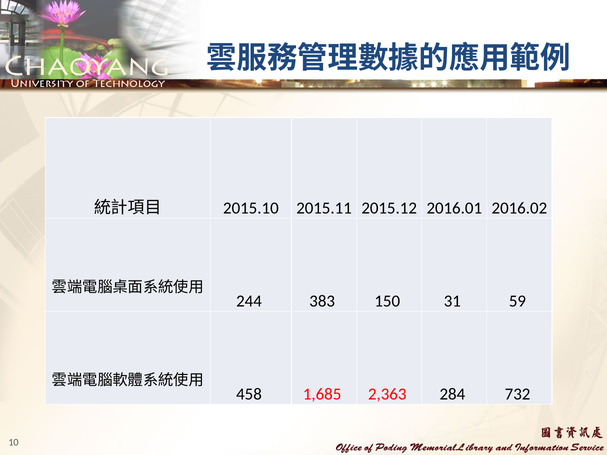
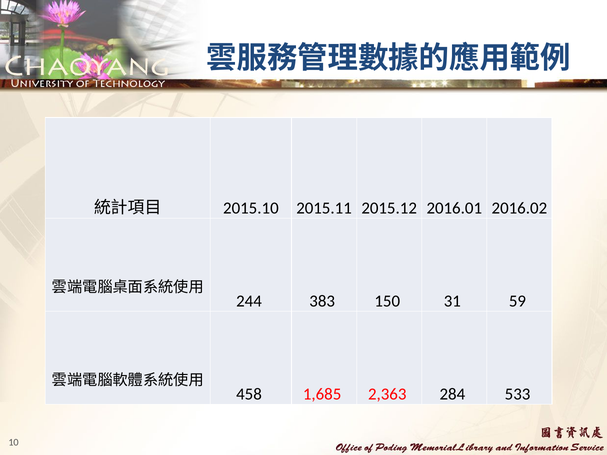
732: 732 -> 533 (518, 394)
